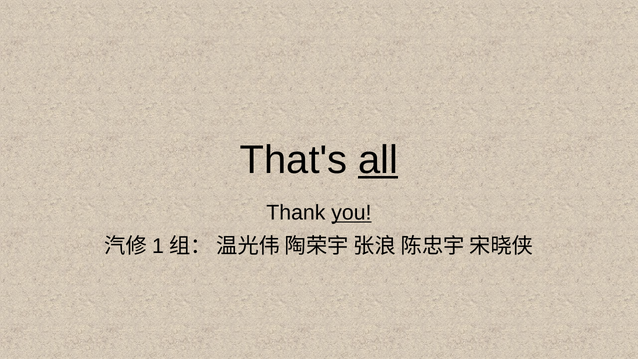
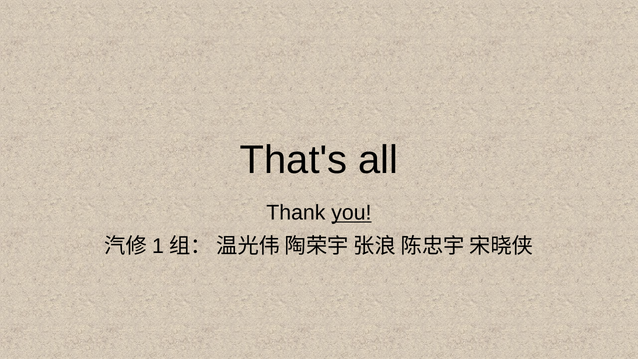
all underline: present -> none (378, 160)
